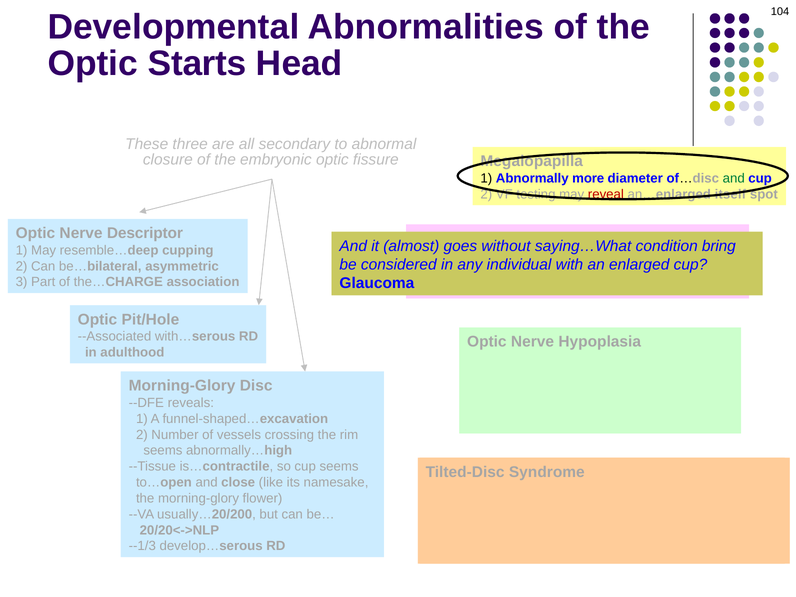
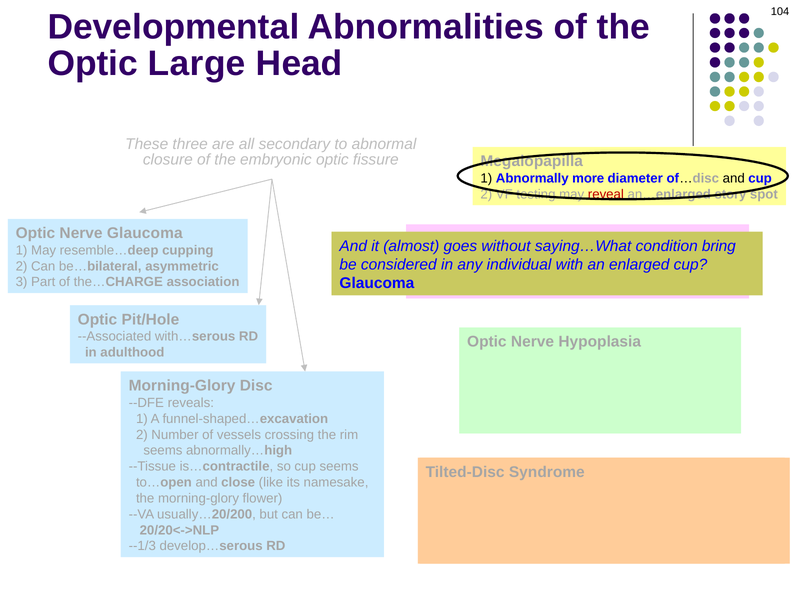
Optic Starts: Starts -> Large (197, 63)
and colour: green -> black (734, 178)
itself: itself -> story (731, 194)
Nerve Descriptor: Descriptor -> Glaucoma (145, 233)
